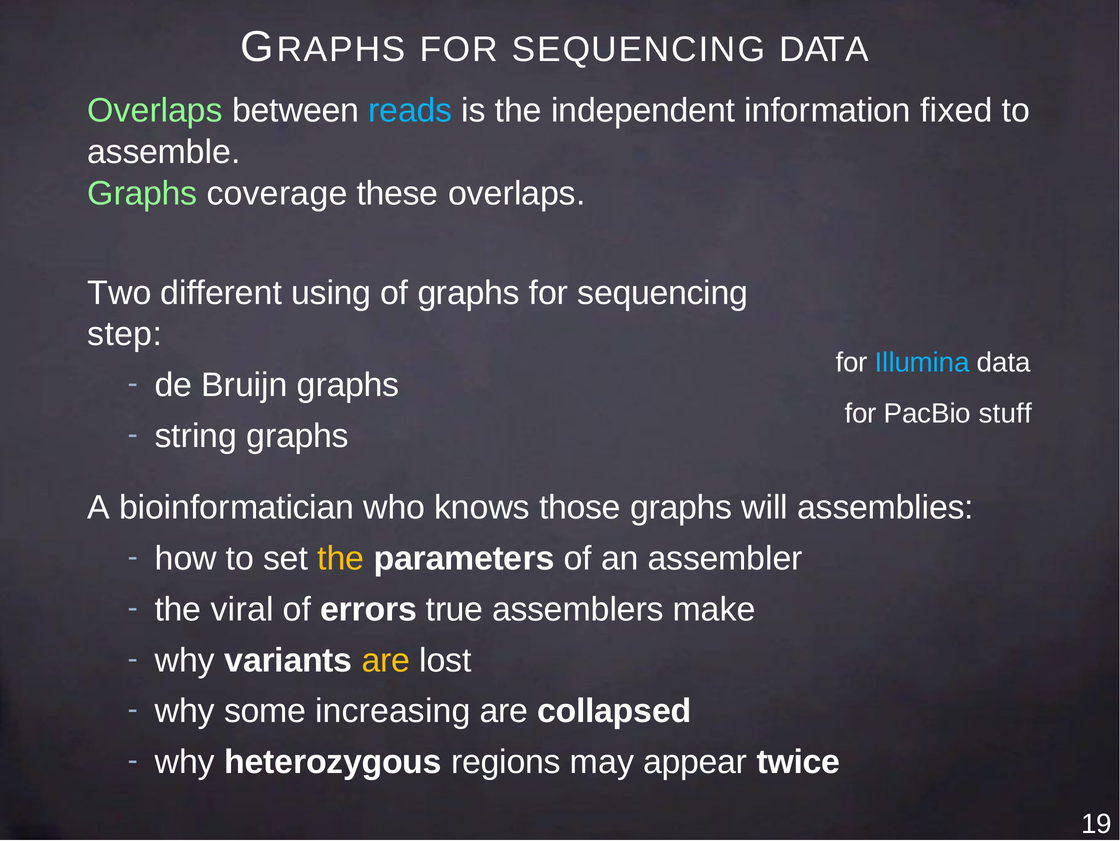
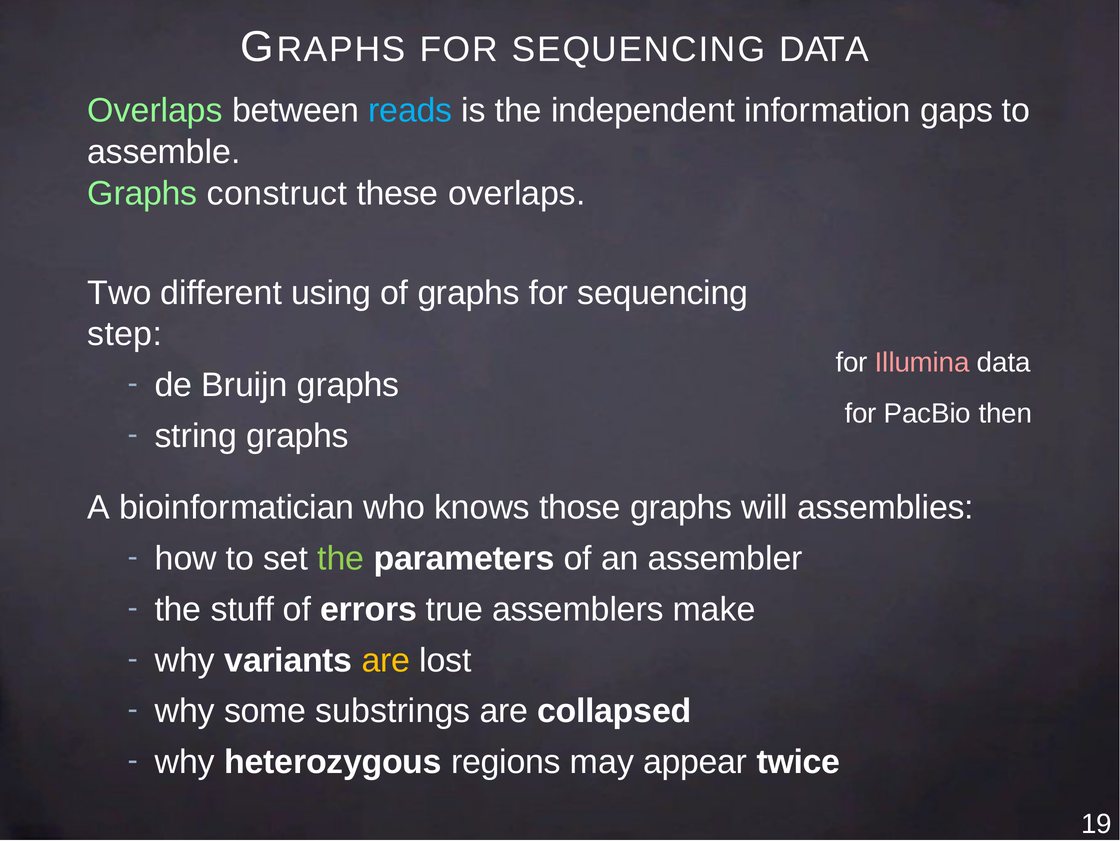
fixed: fixed -> gaps (957, 110)
coverage: coverage -> construct (277, 194)
Illumina colour: light blue -> pink (922, 362)
stuff: stuff -> then (1005, 413)
the colour: yellow -> light green (341, 558)
viral: viral -> stuff (242, 609)
increasing: increasing -> substrings (393, 711)
